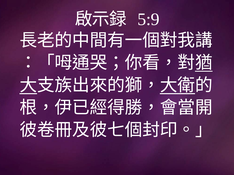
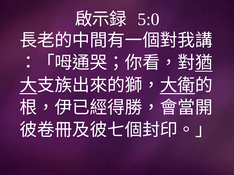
5:9: 5:9 -> 5:0 (148, 19)
